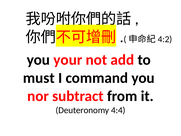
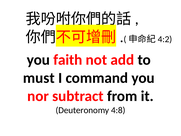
your: your -> faith (68, 60)
4:4: 4:4 -> 4:8 (118, 110)
